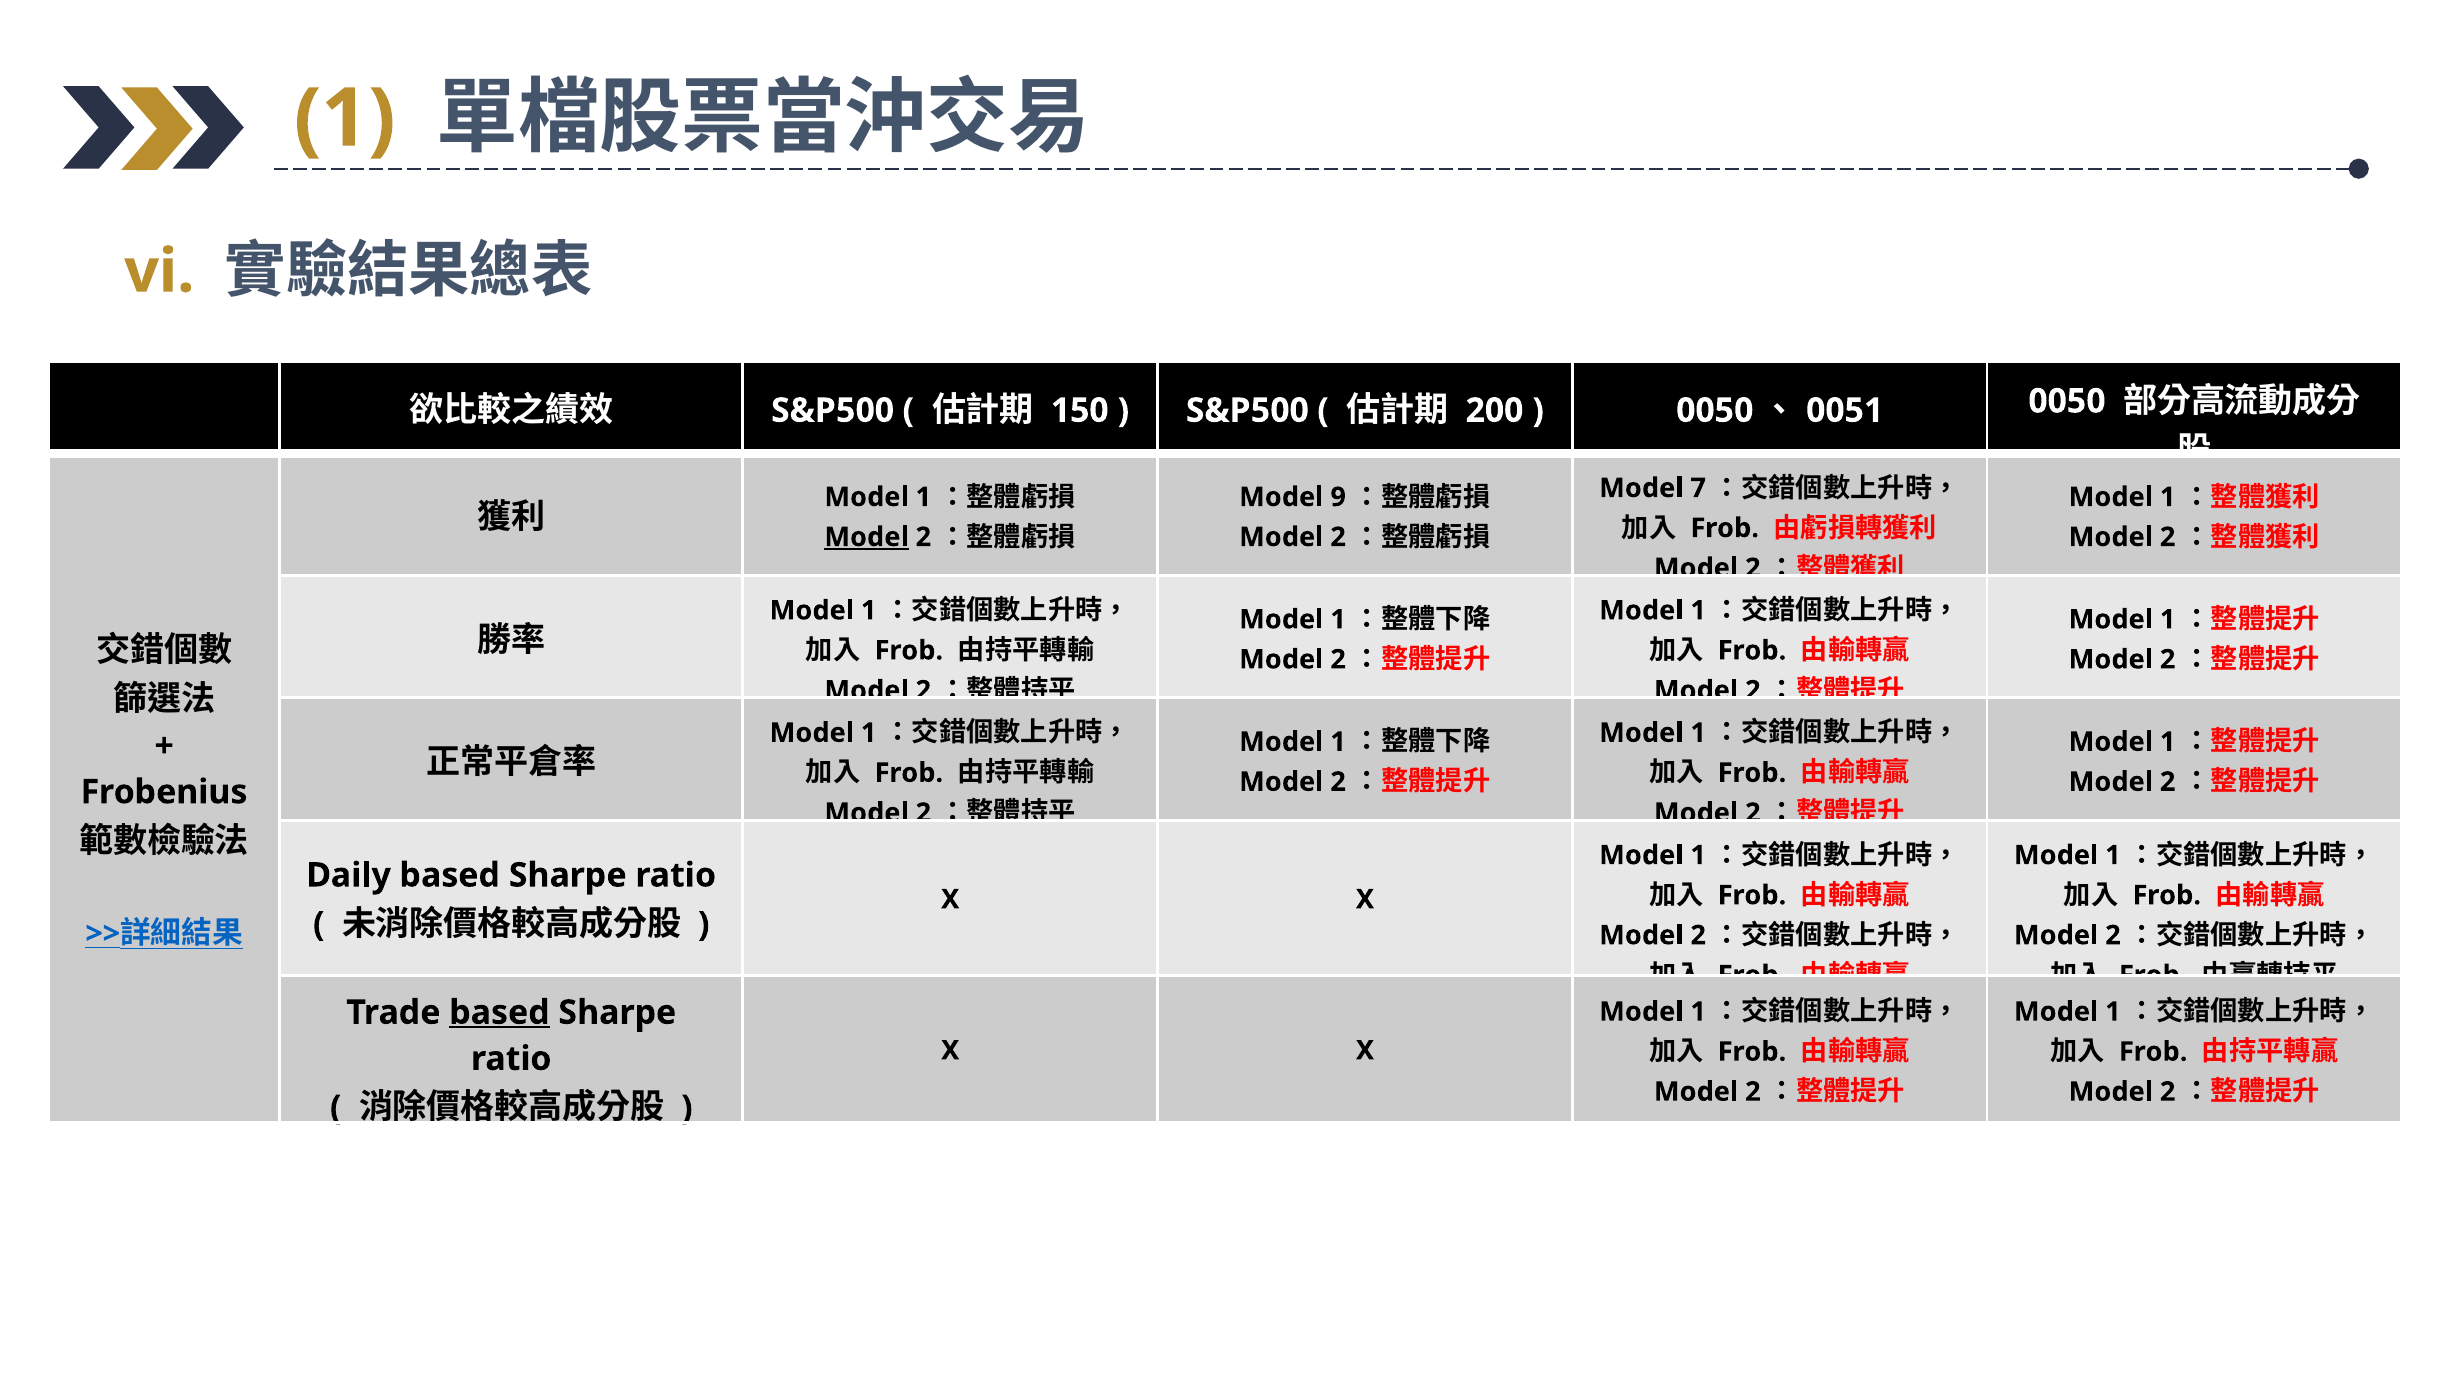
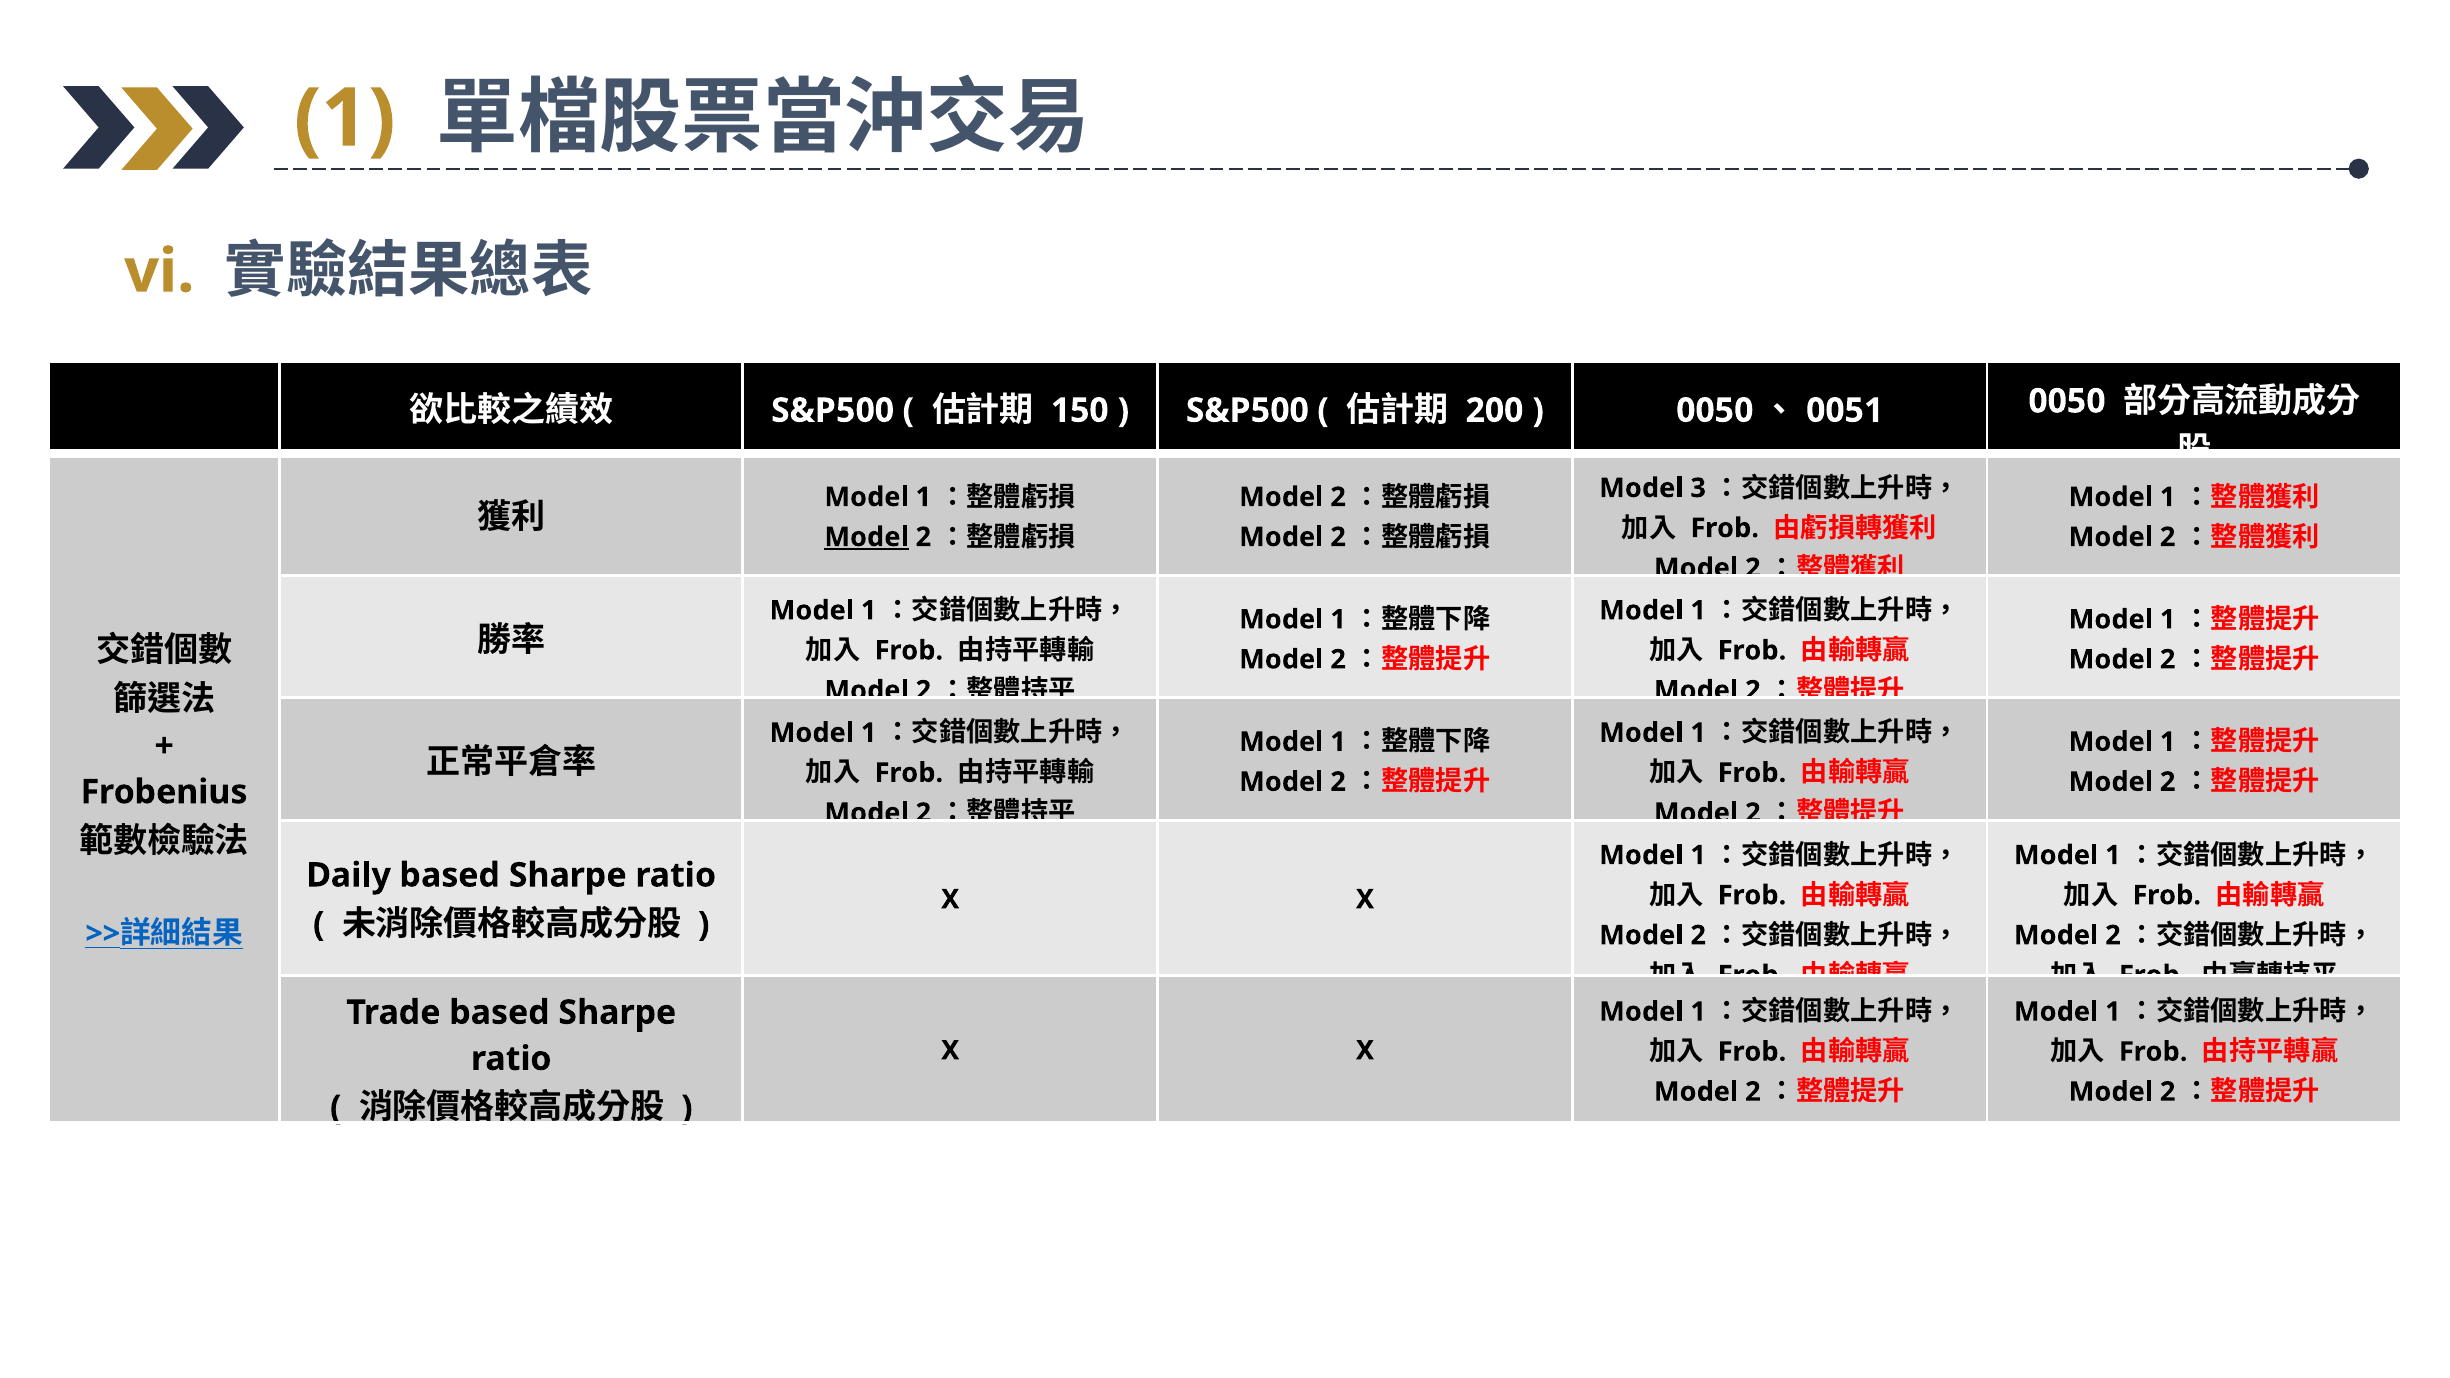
7: 7 -> 3 (1698, 488)
9: 9 -> 2 (1338, 497)
based underline: present -> none (499, 1013)
